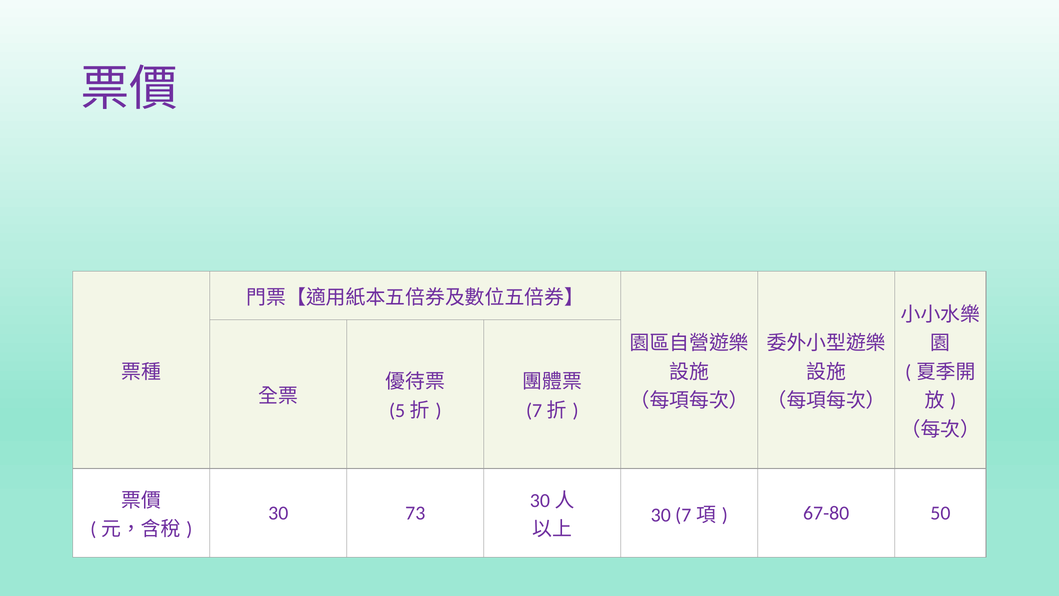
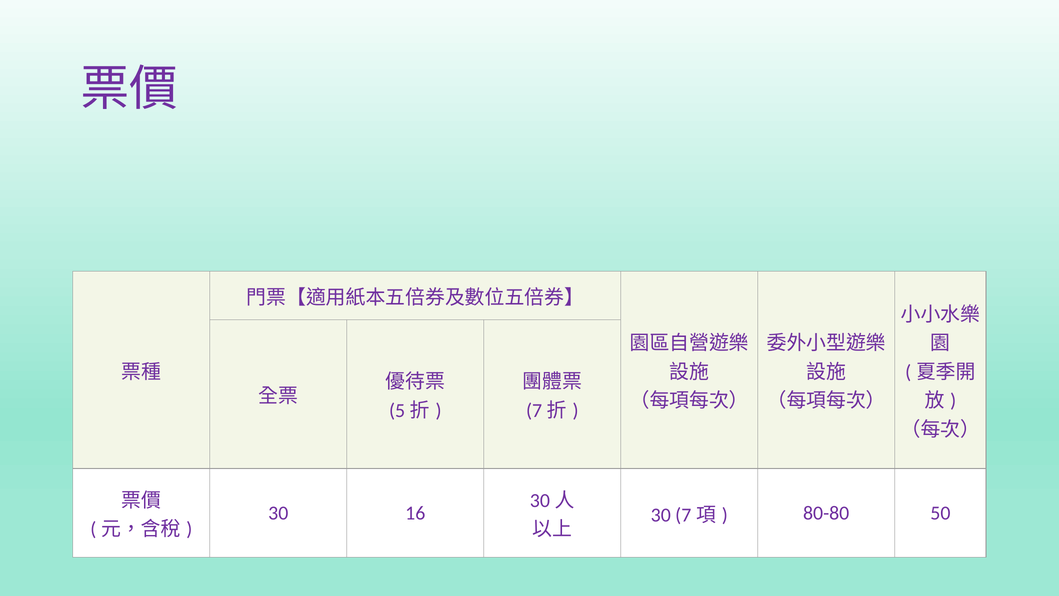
73: 73 -> 16 (415, 513)
67-80: 67-80 -> 80-80 (826, 513)
